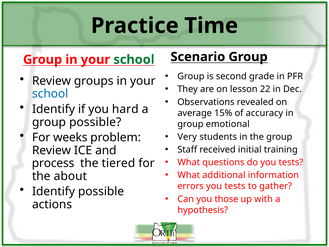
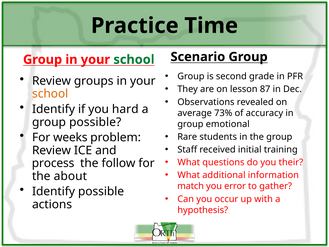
22: 22 -> 87 (265, 89)
school colour: blue -> orange (50, 94)
15%: 15% -> 73% (223, 113)
Very: Very -> Rare (187, 137)
do you tests: tests -> their (291, 162)
tiered: tiered -> follow (118, 163)
errors: errors -> match (191, 186)
tests: tests -> error (235, 186)
those: those -> occur (226, 199)
